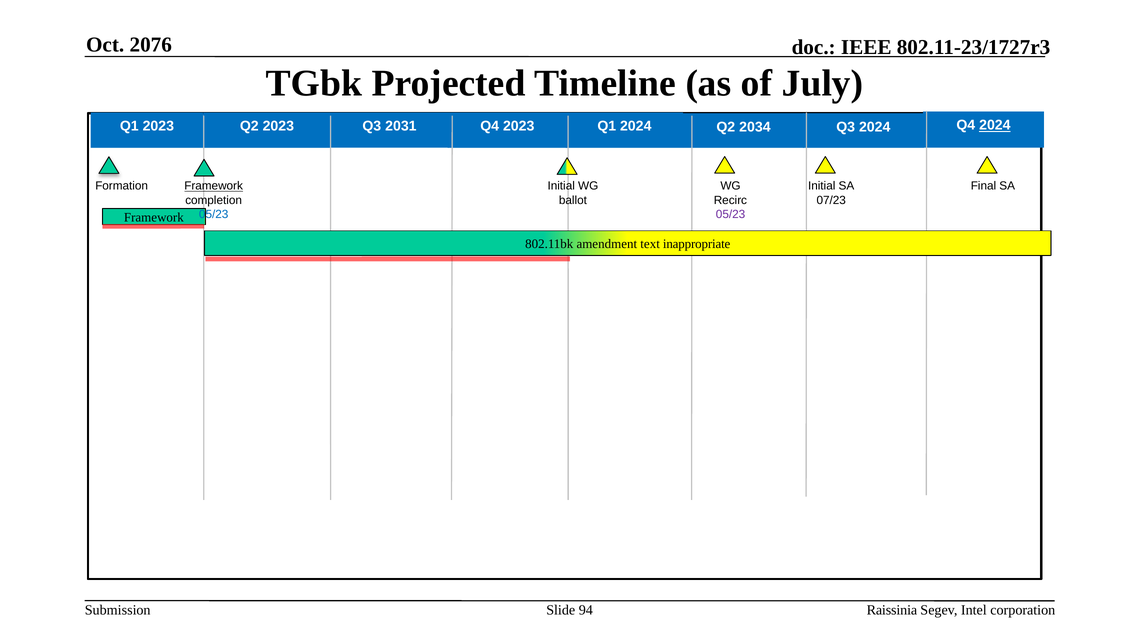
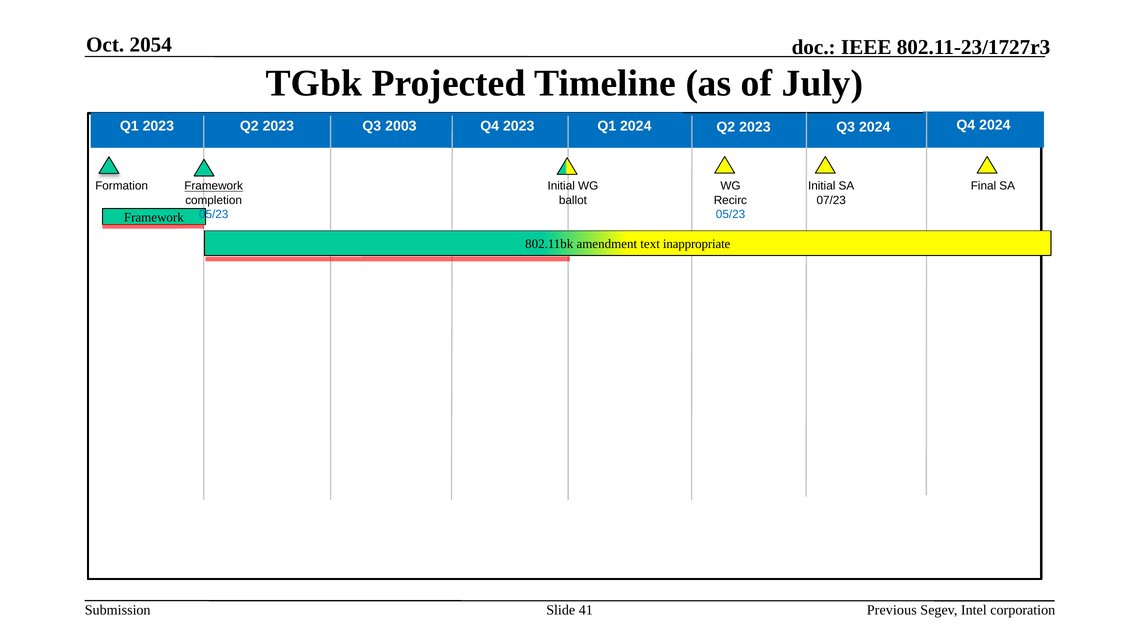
2076: 2076 -> 2054 (151, 45)
2031: 2031 -> 2003 (401, 126)
2024 underline: present -> none (995, 125)
2034: 2034 -> 2023 (755, 127)
05/23 colour: purple -> blue (731, 214)
94: 94 -> 41 (586, 610)
Raissinia: Raissinia -> Previous (892, 610)
